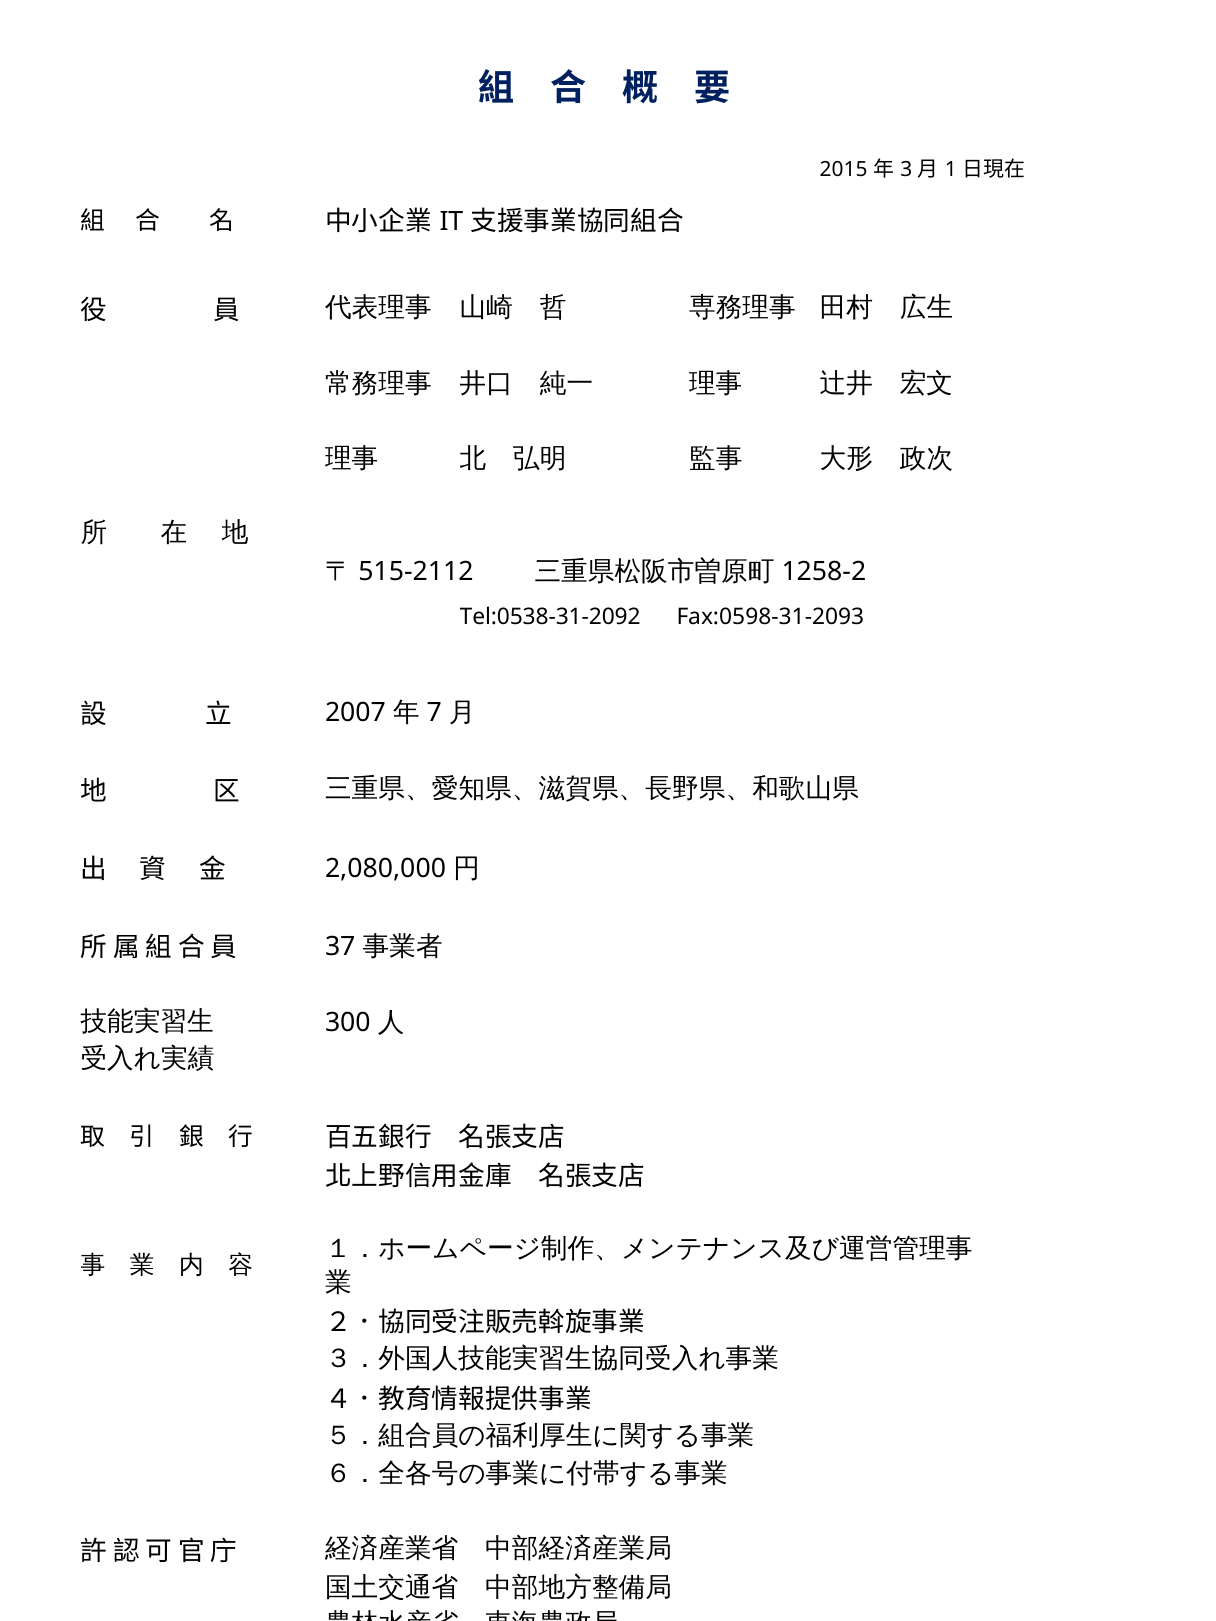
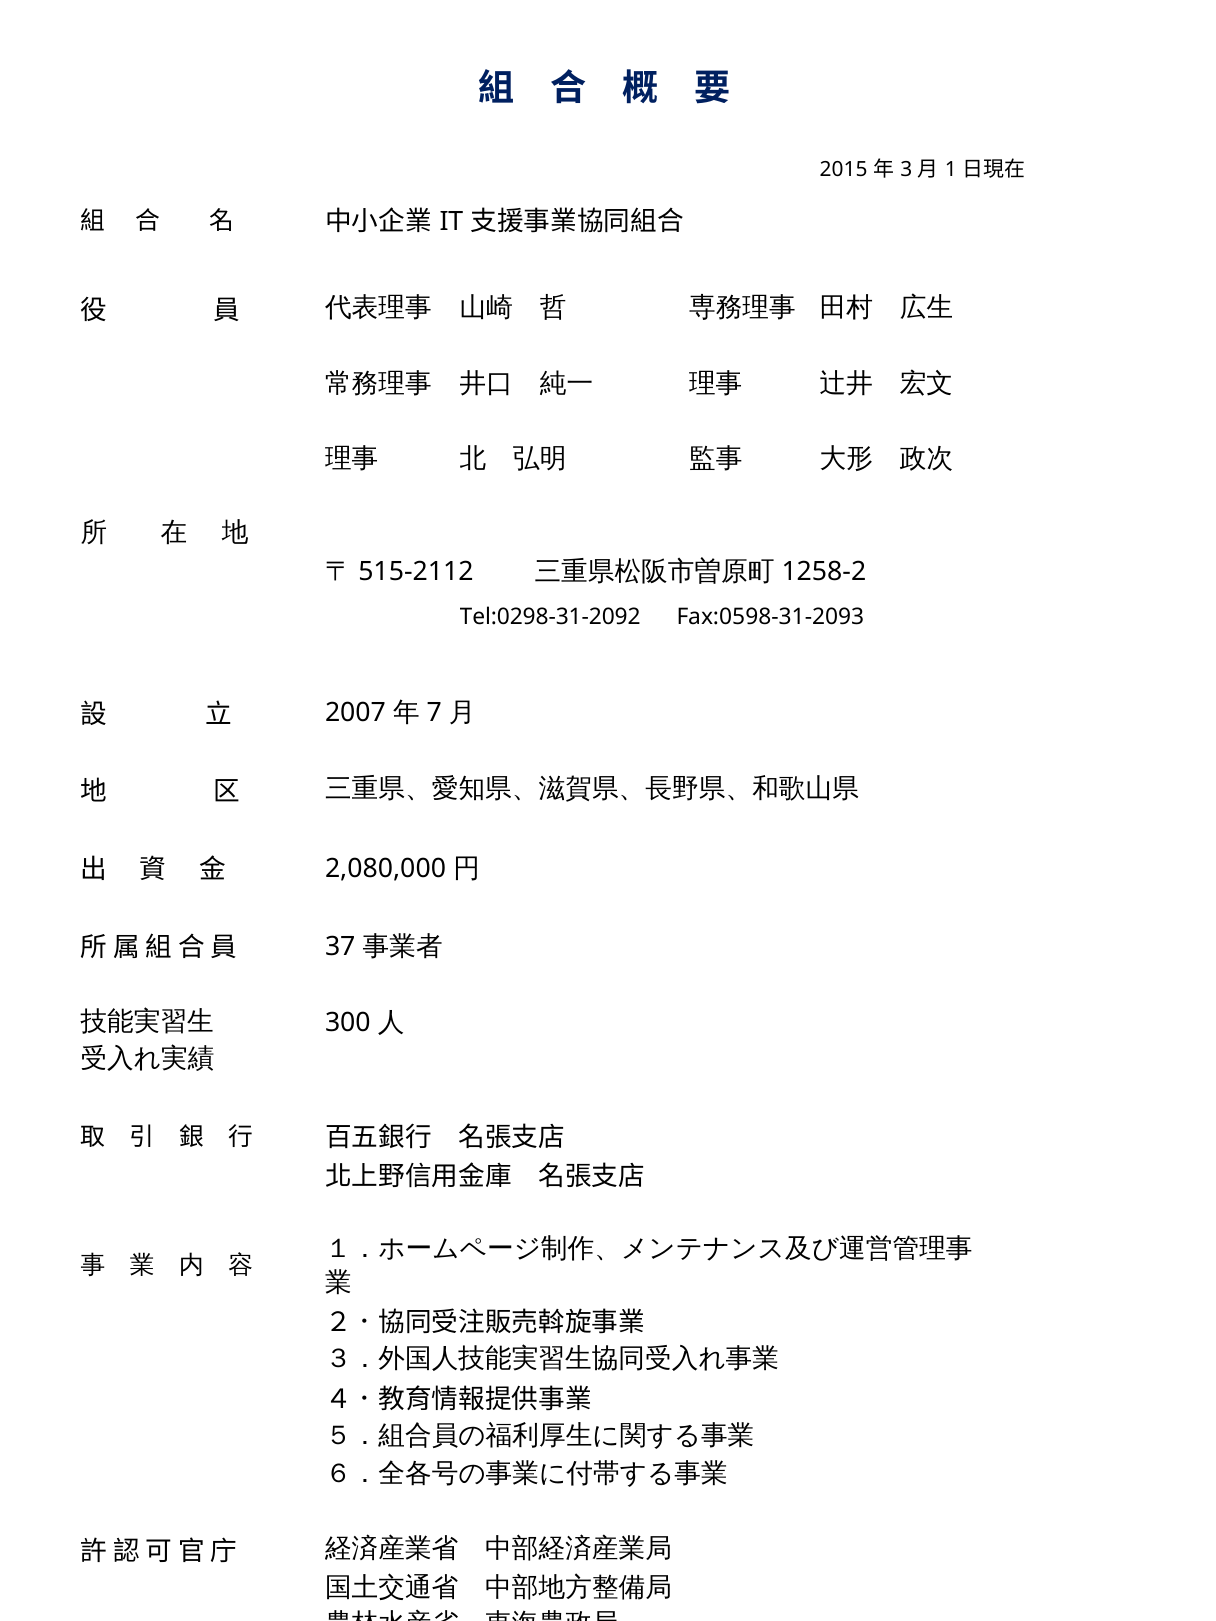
Tel:0538-31-2092: Tel:0538-31-2092 -> Tel:0298-31-2092 (550, 617)
